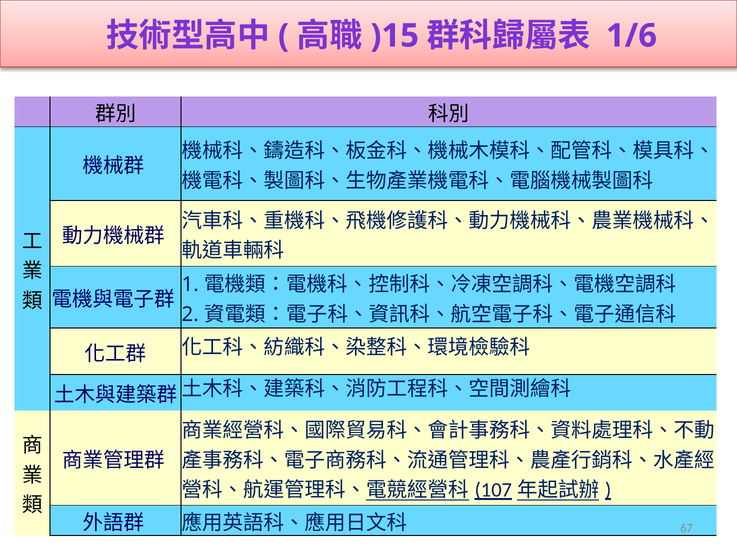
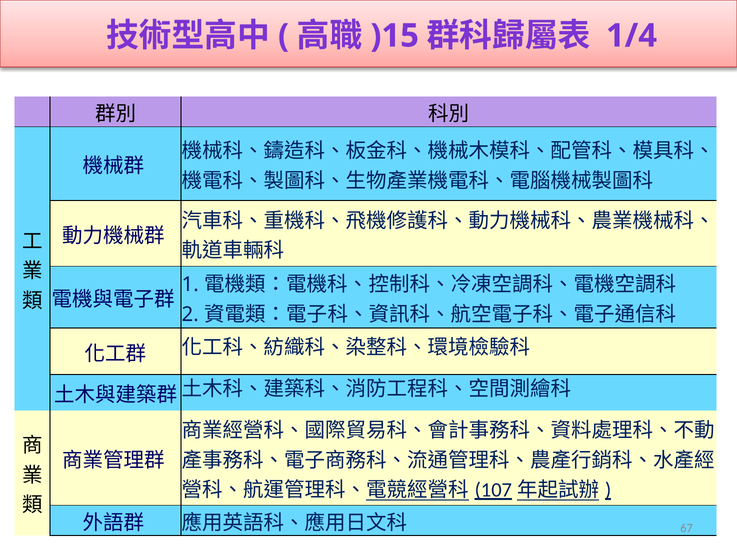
1/6: 1/6 -> 1/4 (631, 36)
